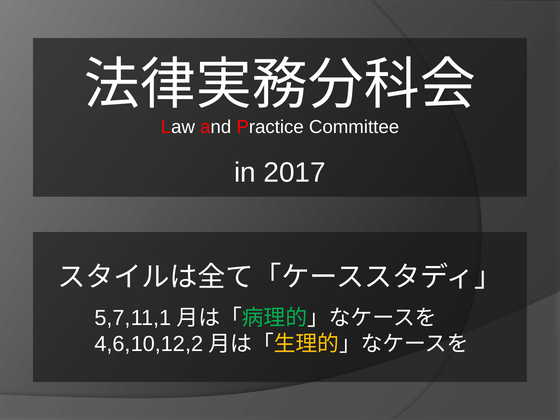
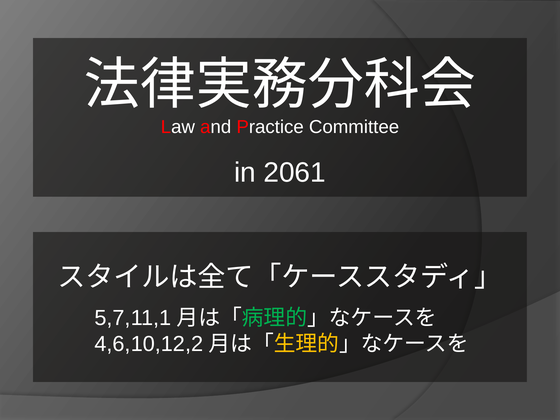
2017: 2017 -> 2061 (295, 173)
